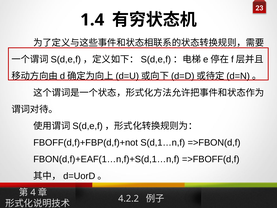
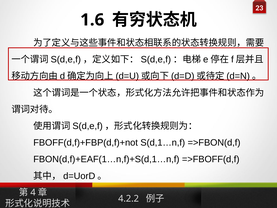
1.4: 1.4 -> 1.6 (92, 20)
